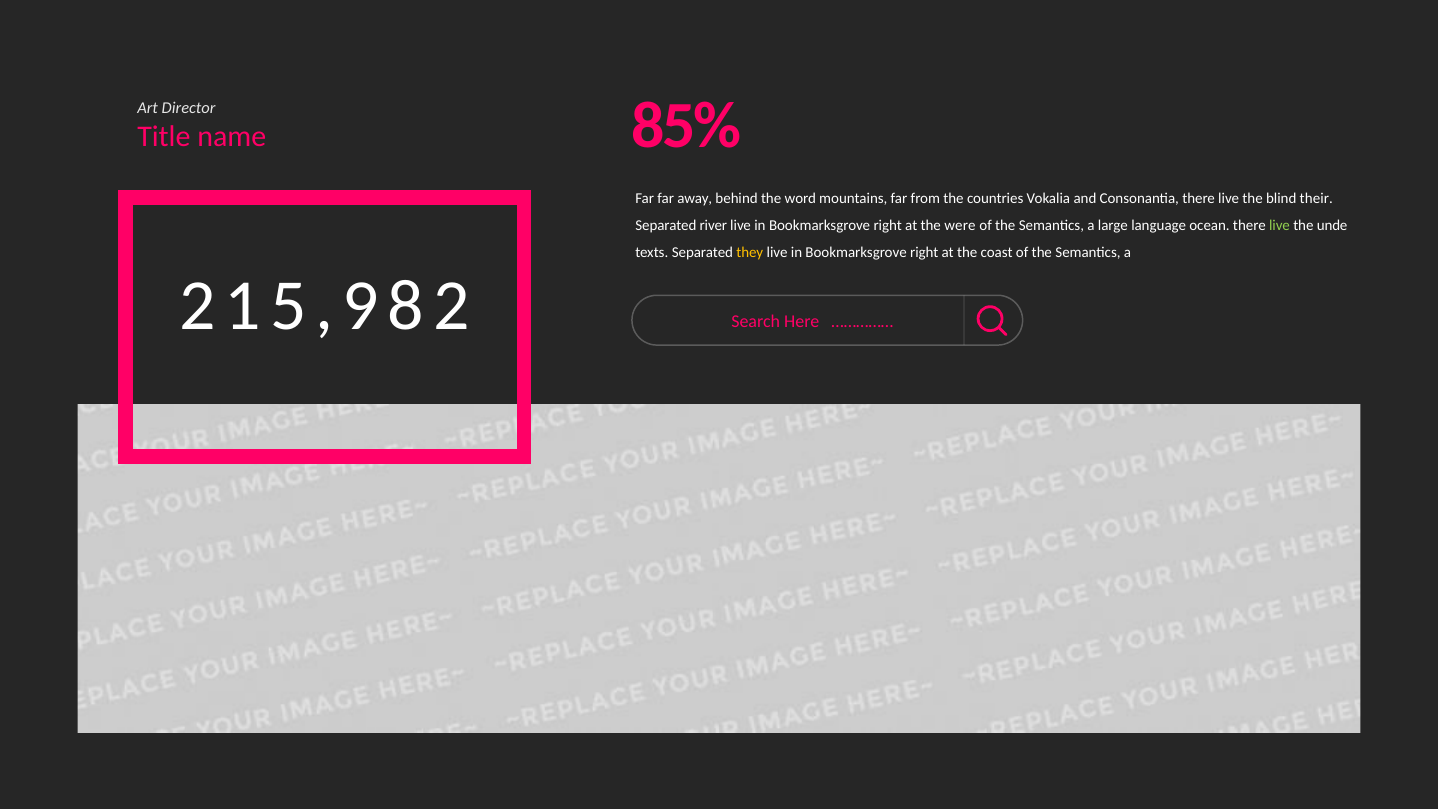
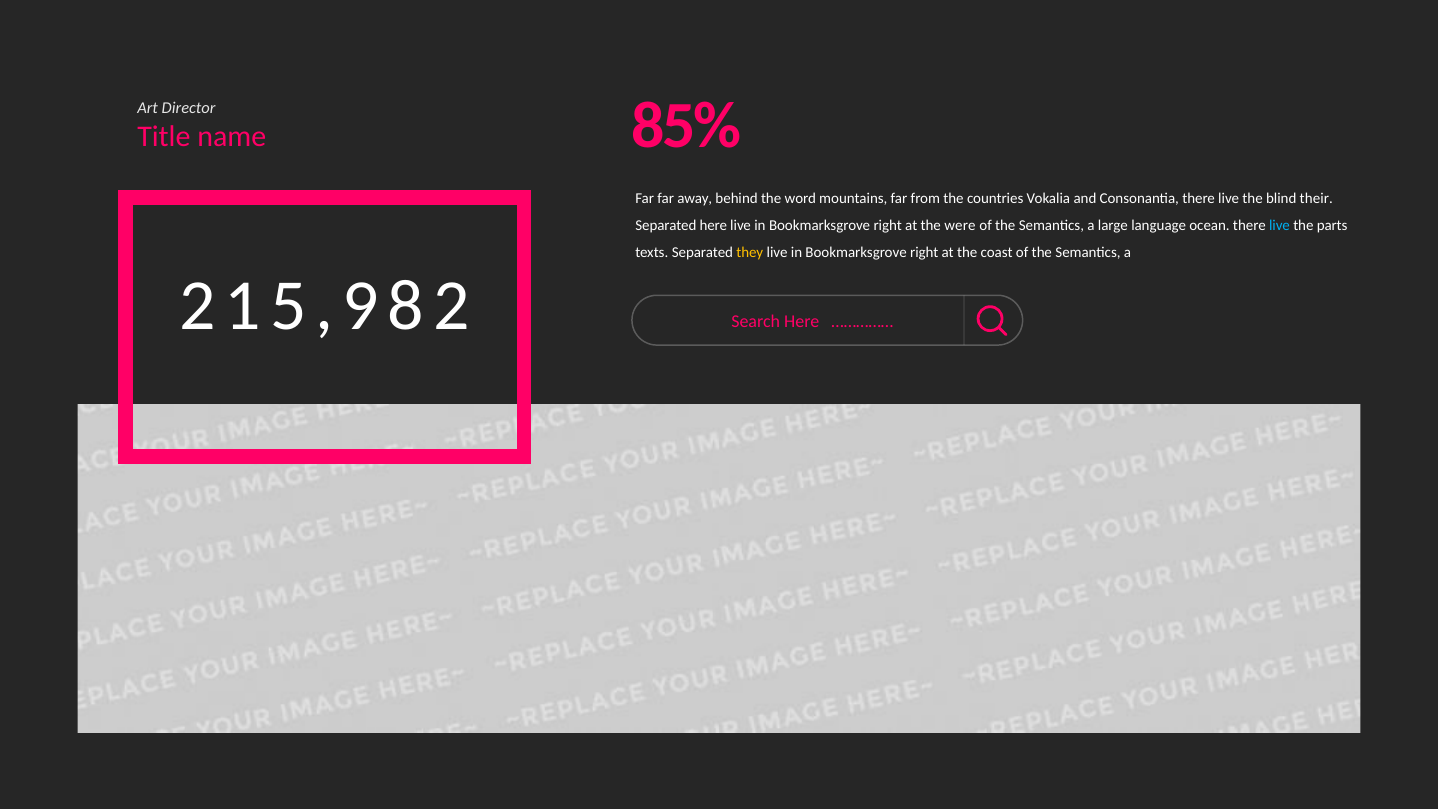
Separated river: river -> here (713, 226)
live colour: light green -> light blue (1280, 226)
unde: unde -> parts (1332, 226)
